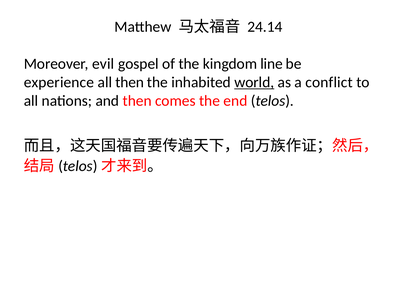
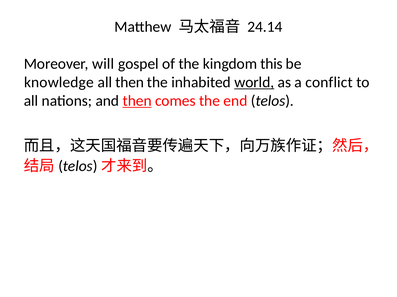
evil: evil -> will (103, 64)
line: line -> this (272, 64)
experience: experience -> knowledge (59, 82)
then underline: none -> present (137, 101)
